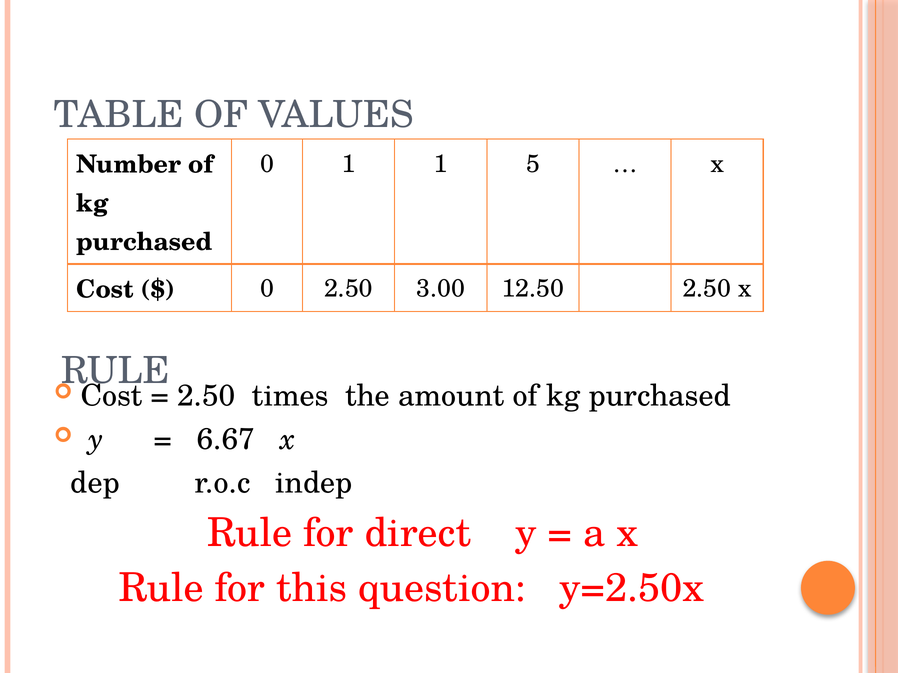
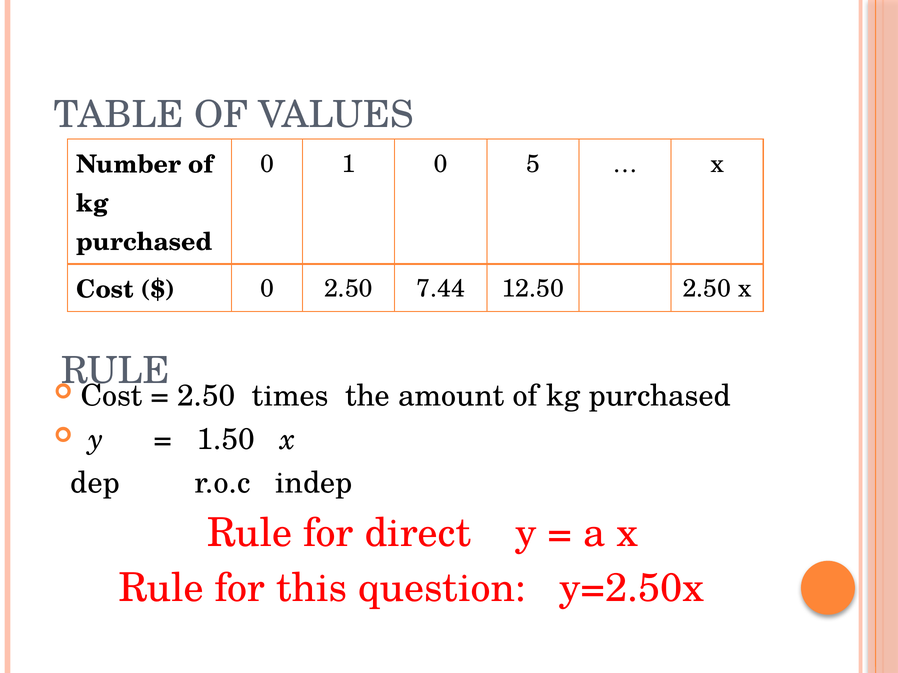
1 1: 1 -> 0 (441, 164)
3.00: 3.00 -> 7.44 (441, 289)
6.67: 6.67 -> 1.50 (226, 440)
